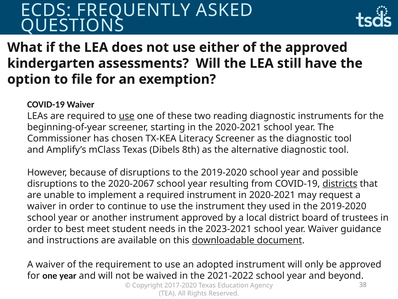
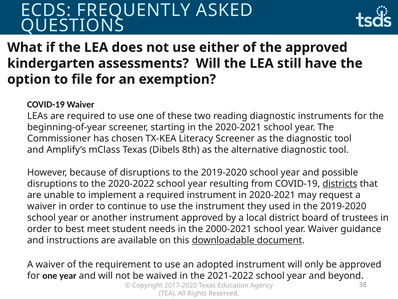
use underline: present -> none (127, 116)
2020-2067: 2020-2067 -> 2020-2022 (131, 183)
2023-2021: 2023-2021 -> 2000-2021 (229, 229)
